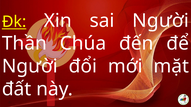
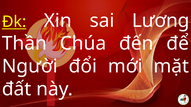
sai Người: Người -> Lương (161, 21)
